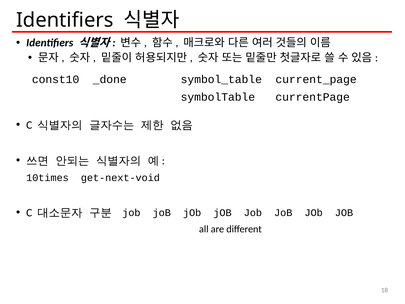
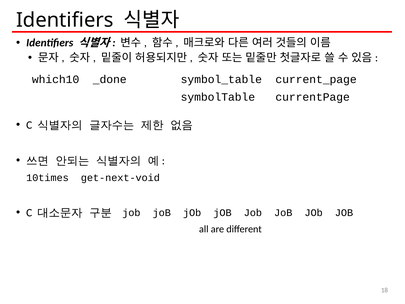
const10: const10 -> which10 (56, 79)
